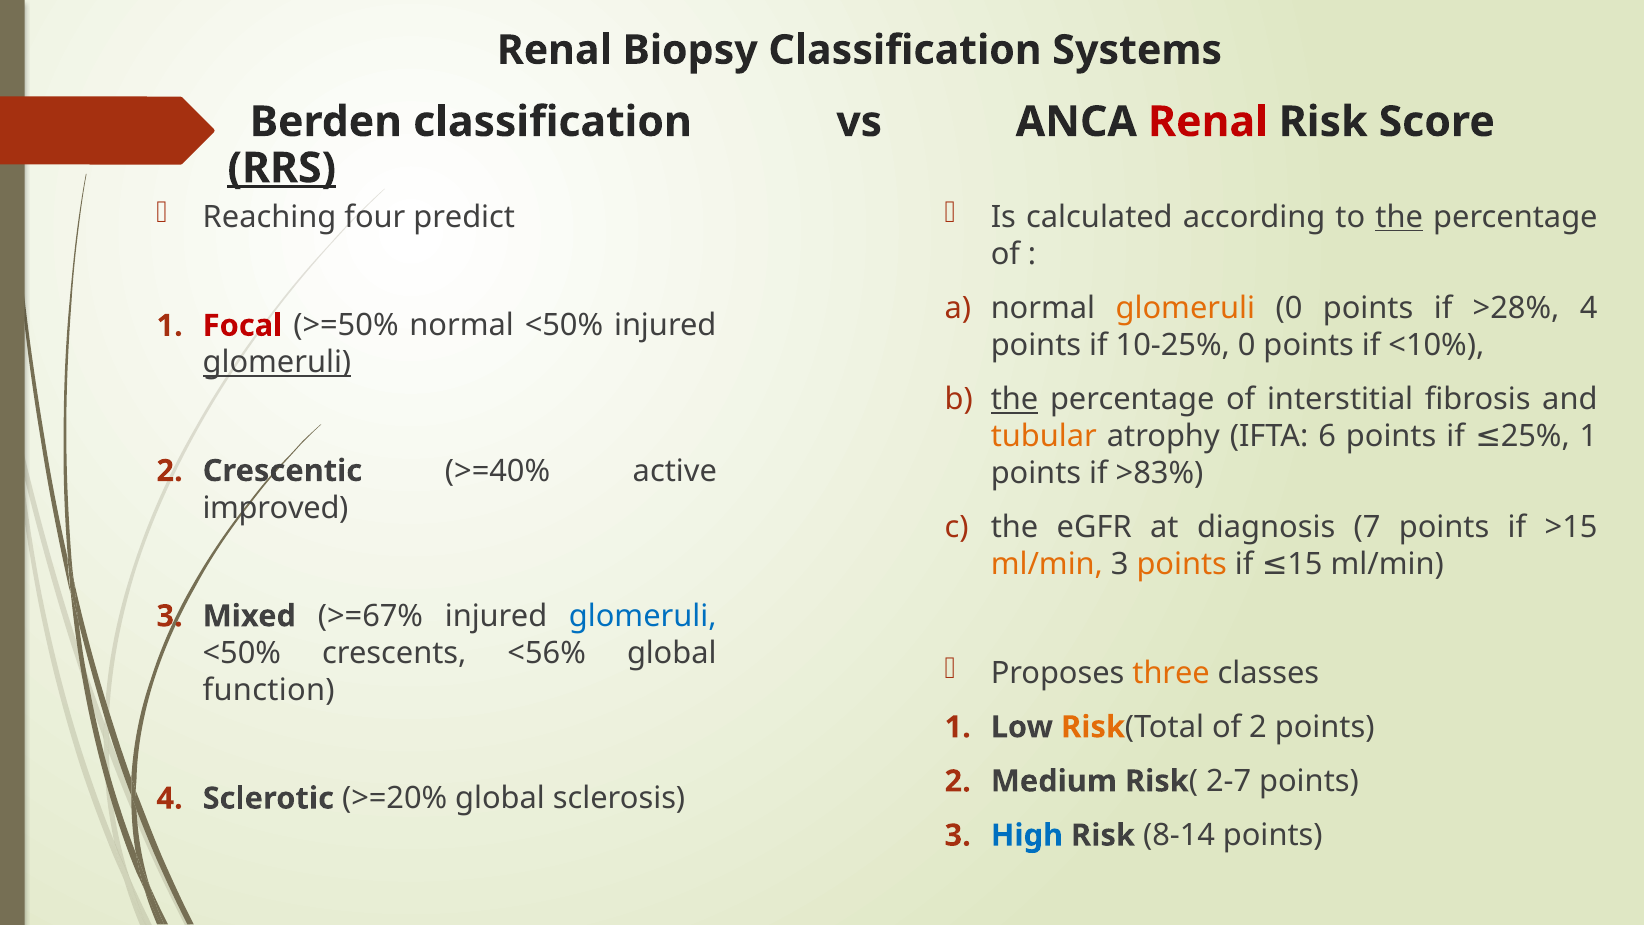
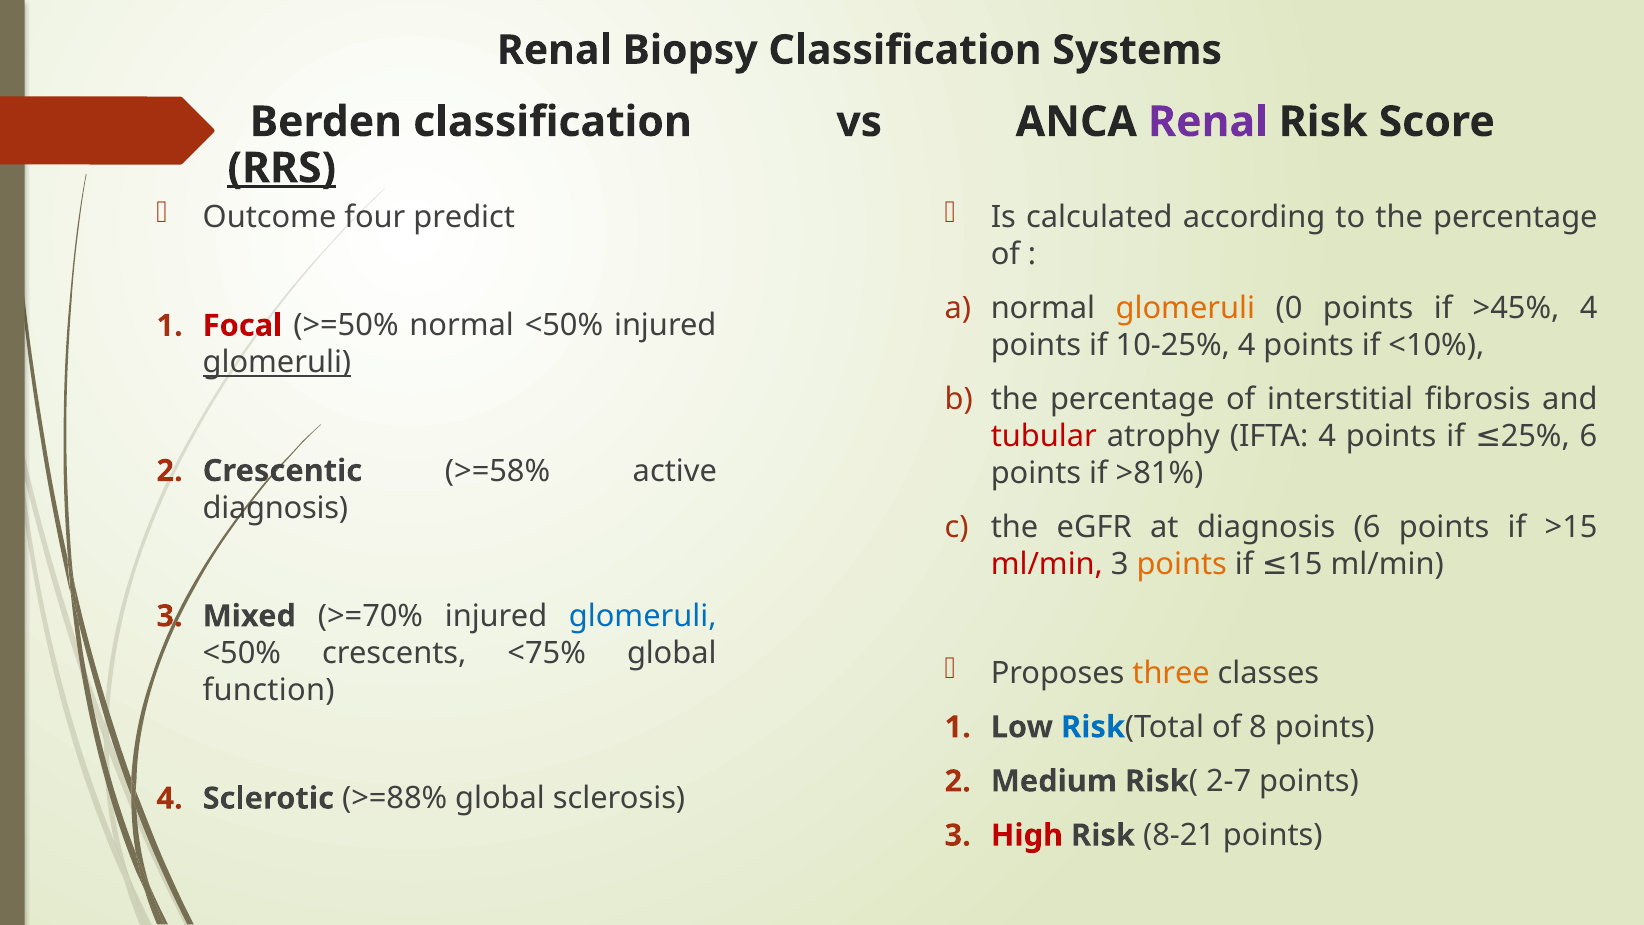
Renal colour: red -> purple (1208, 122)
Reaching: Reaching -> Outcome (270, 217)
the underline: present -> none (1399, 217)
>28%: >28% -> >45% (1516, 308)
10-25% 0: 0 -> 4 (1247, 345)
the underline: present -> none (1015, 399)
tubular colour: orange -> red (1044, 436)
IFTA 6: 6 -> 4 (1327, 436)
1: 1 -> 6 (1589, 436)
>83%: >83% -> >81% (1160, 473)
>=40%: >=40% -> >=58% (498, 471)
improved: improved -> diagnosis (275, 508)
diagnosis 7: 7 -> 6 (1367, 528)
ml/min colour: orange -> red (1047, 565)
>=67%: >=67% -> >=70% (370, 616)
<56%: <56% -> <75% (547, 653)
Risk colour: orange -> blue (1093, 727)
of 2: 2 -> 8 (1258, 727)
>=20%: >=20% -> >=88% (395, 798)
High colour: blue -> red (1027, 835)
8-14: 8-14 -> 8-21 (1179, 835)
